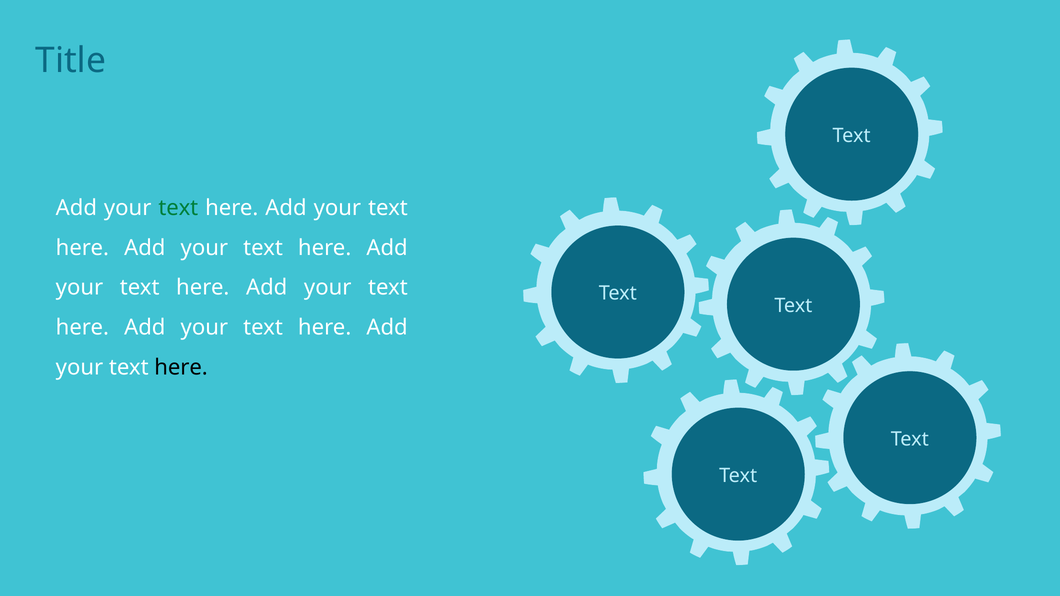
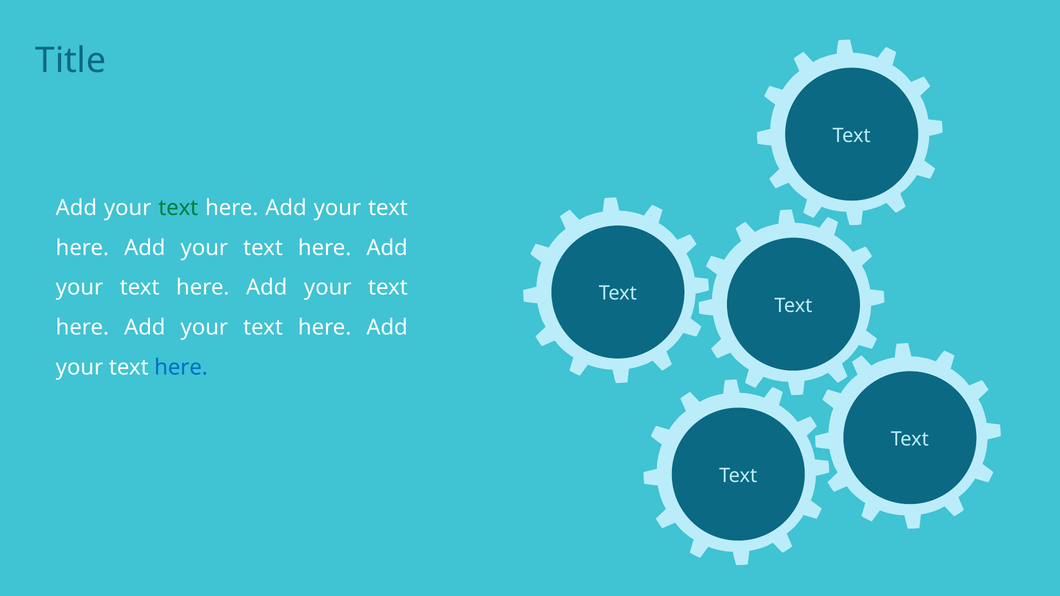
here colour: black -> blue (181, 367)
